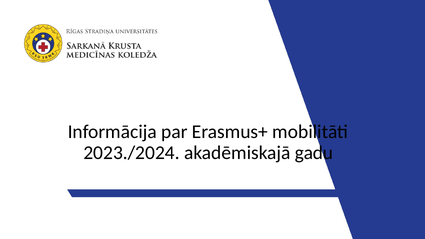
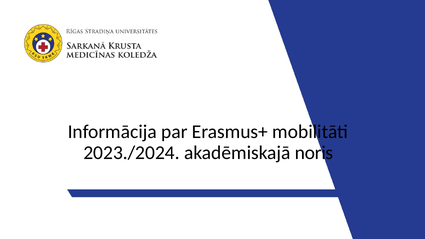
gadu: gadu -> noris (314, 153)
